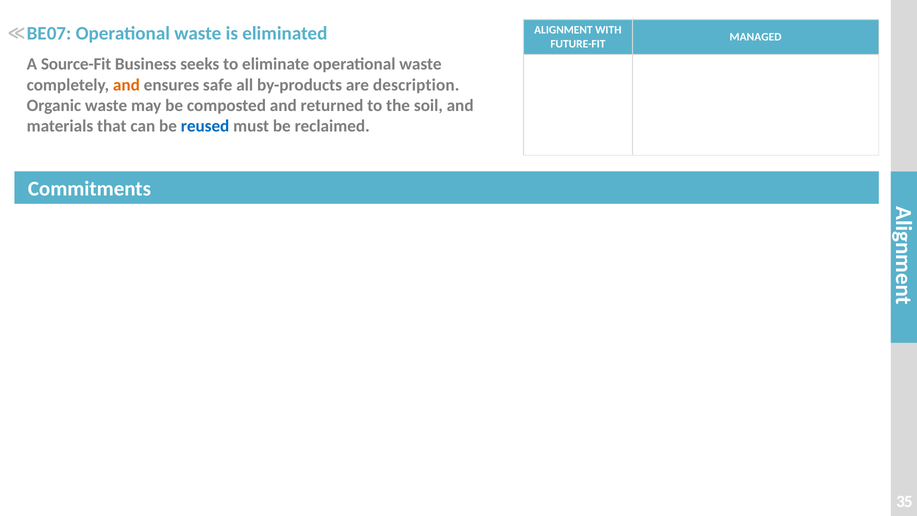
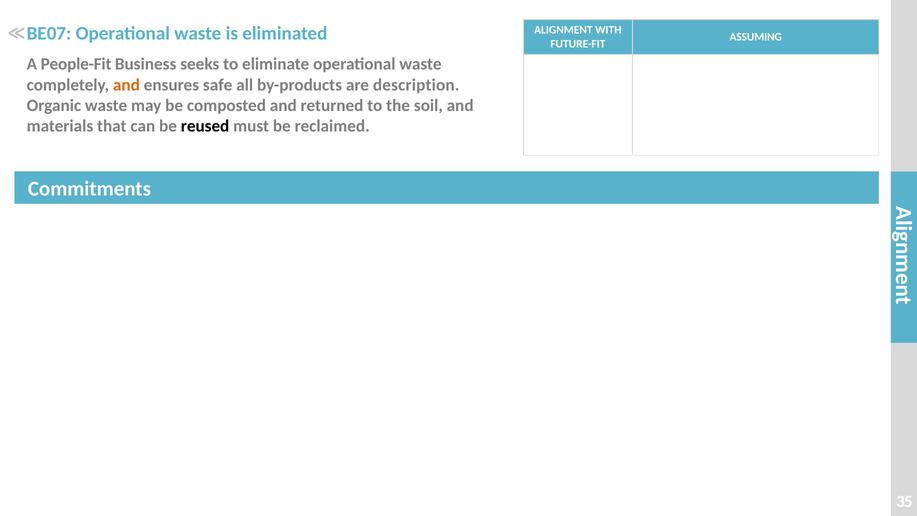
MANAGED: MANAGED -> ASSUMING (756, 37)
Source-Fit: Source-Fit -> People-Fit (76, 64)
reused colour: blue -> black (205, 126)
